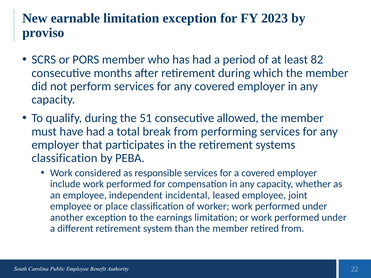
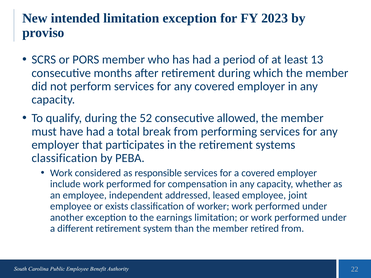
earnable: earnable -> intended (76, 18)
82: 82 -> 13 (317, 60)
51: 51 -> 52 (146, 118)
incidental: incidental -> addressed (188, 195)
place: place -> exists (117, 206)
